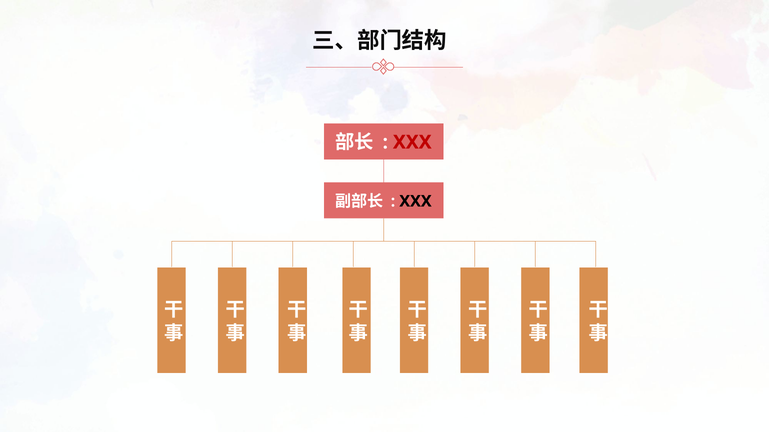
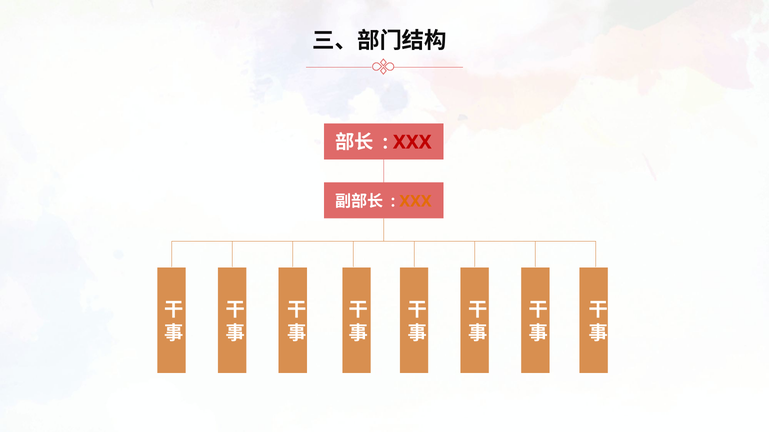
XXX colour: black -> orange (415, 202)
